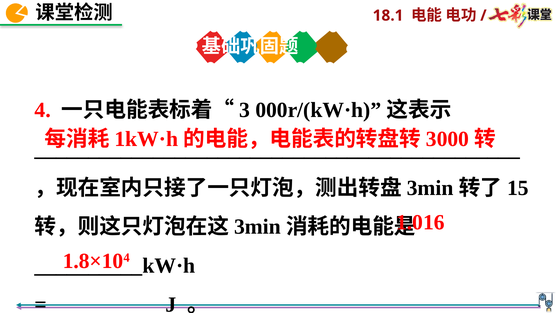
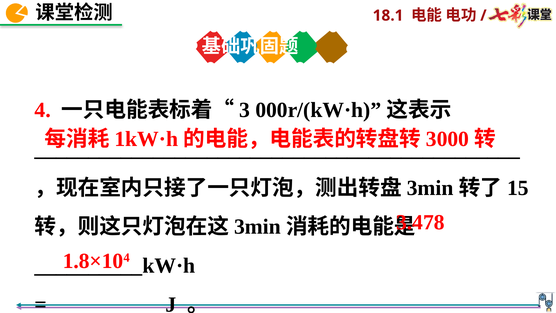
1.016: 1.016 -> 3.478 (420, 222)
